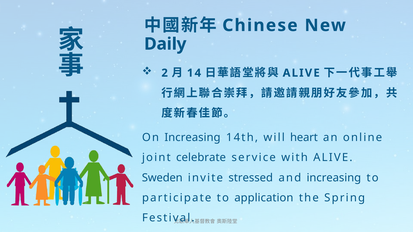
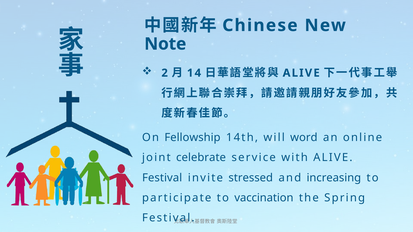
Daily: Daily -> Note (165, 44)
On Increasing: Increasing -> Fellowship (192, 138)
heart: heart -> word (304, 138)
Sweden: Sweden -> Festival (162, 178)
application: application -> vaccination (264, 198)
